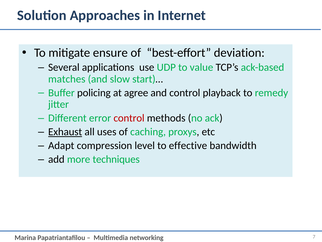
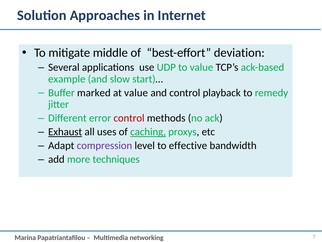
ensure: ensure -> middle (110, 53)
matches: matches -> example (67, 79)
policing: policing -> marked (94, 93)
at agree: agree -> value (136, 93)
caching underline: none -> present (148, 132)
compression colour: black -> purple (104, 145)
